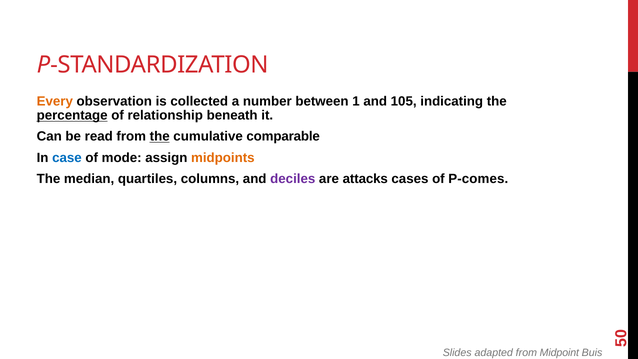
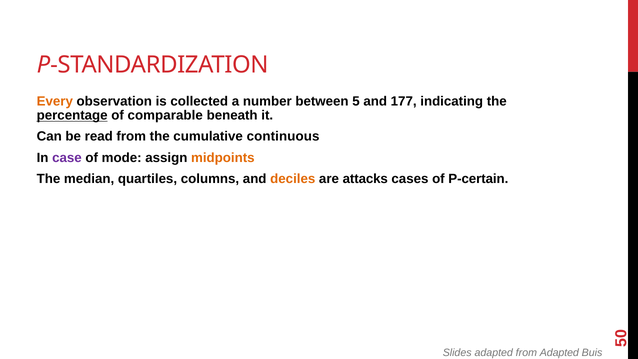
between 1: 1 -> 5 (356, 101)
105: 105 -> 177 (404, 101)
relationship: relationship -> comparable (165, 116)
the underline: present -> none (160, 137)
comparable: comparable -> continuous (283, 137)
case colour: blue -> purple (67, 158)
deciles colour: purple -> orange (293, 179)
P-comes: P-comes -> P-certain (478, 179)
from Midpoint: Midpoint -> Adapted (559, 353)
